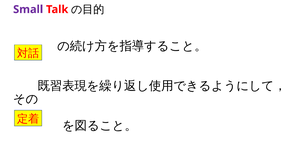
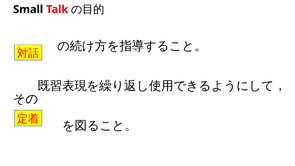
Small colour: purple -> black (28, 9)
